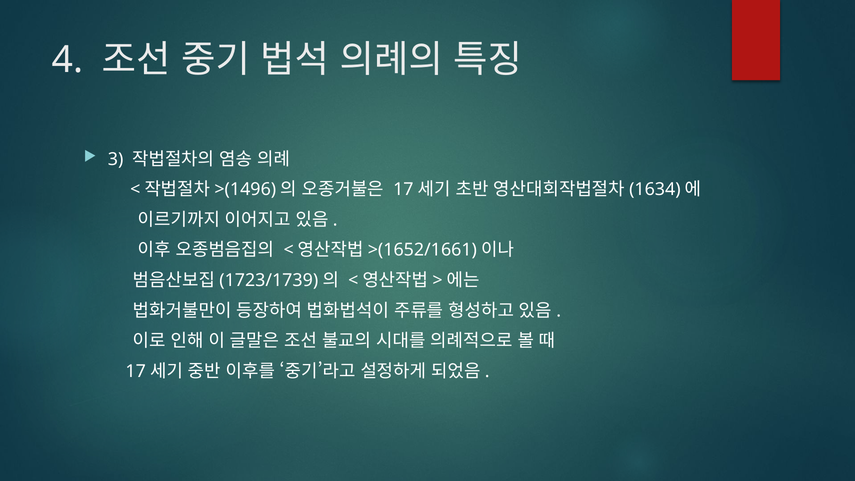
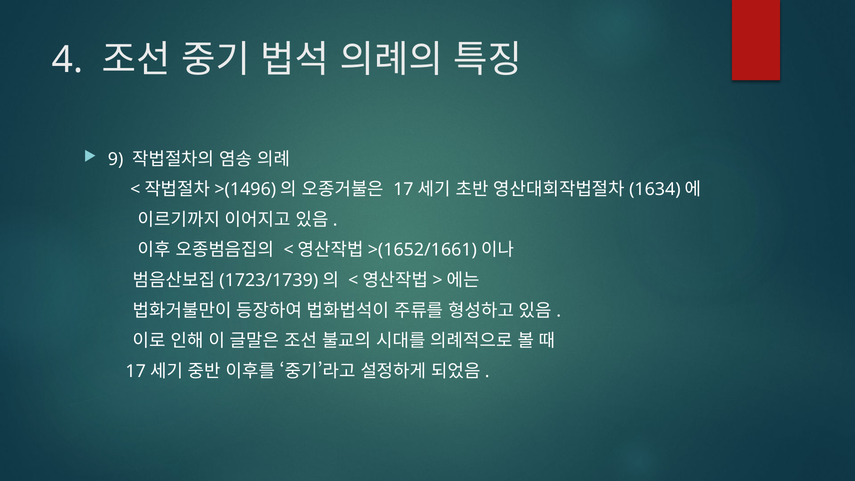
3: 3 -> 9 (116, 159)
